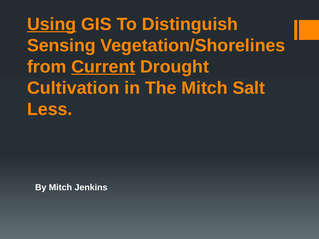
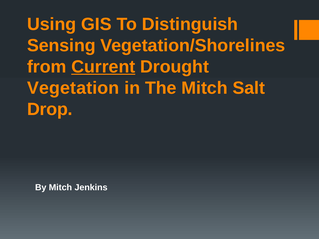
Using underline: present -> none (52, 24)
Cultivation: Cultivation -> Vegetation (73, 88)
Less: Less -> Drop (50, 109)
